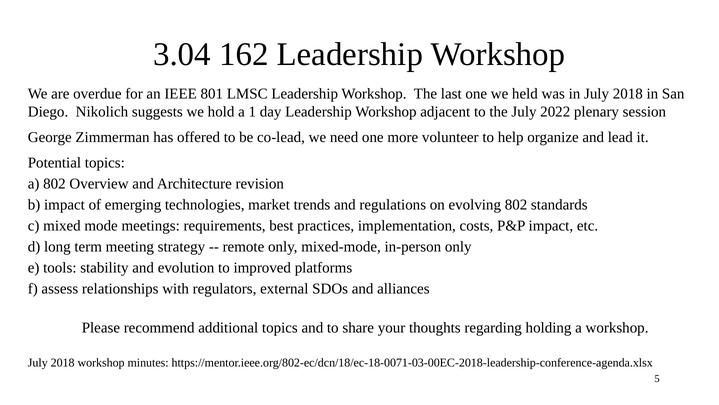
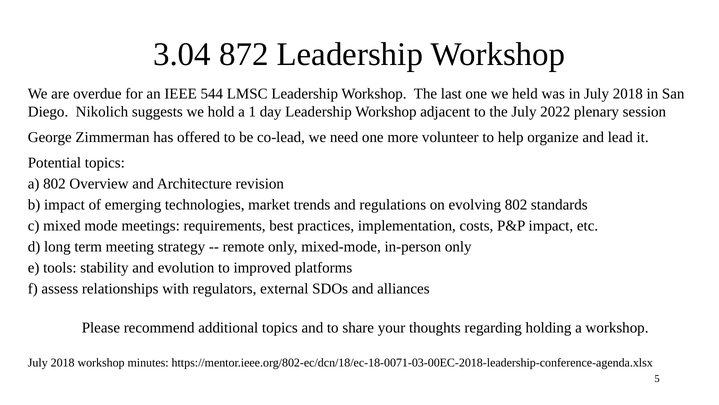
162: 162 -> 872 (244, 54)
801: 801 -> 544 (212, 94)
